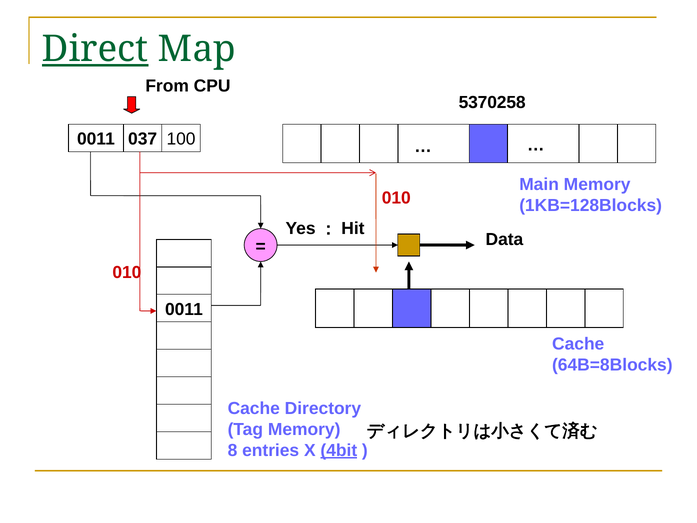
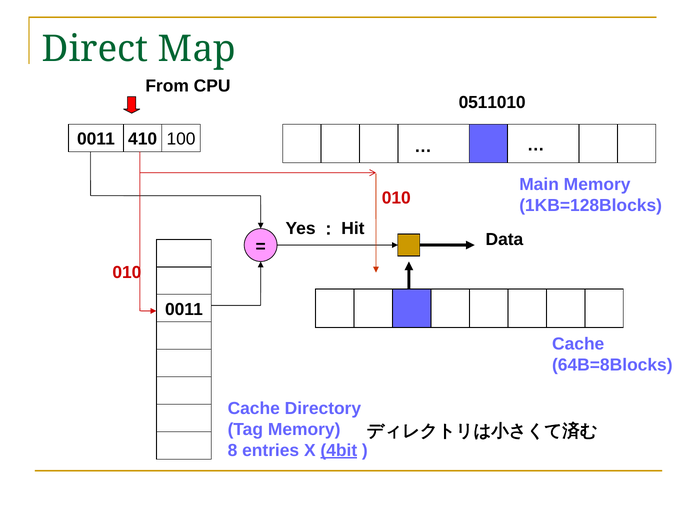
Direct underline: present -> none (95, 49)
5370258: 5370258 -> 0511010 (492, 102)
037: 037 -> 410 (143, 139)
